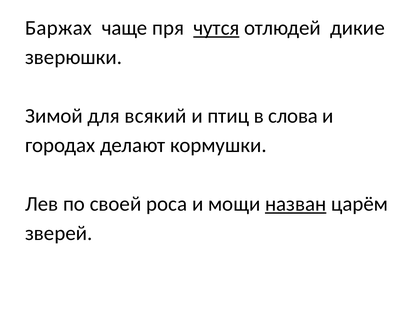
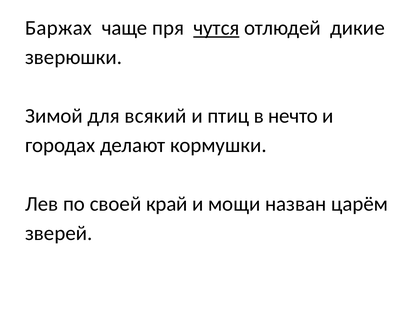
слова: слова -> нечто (293, 116)
роса: роса -> край (167, 204)
назван underline: present -> none (296, 204)
